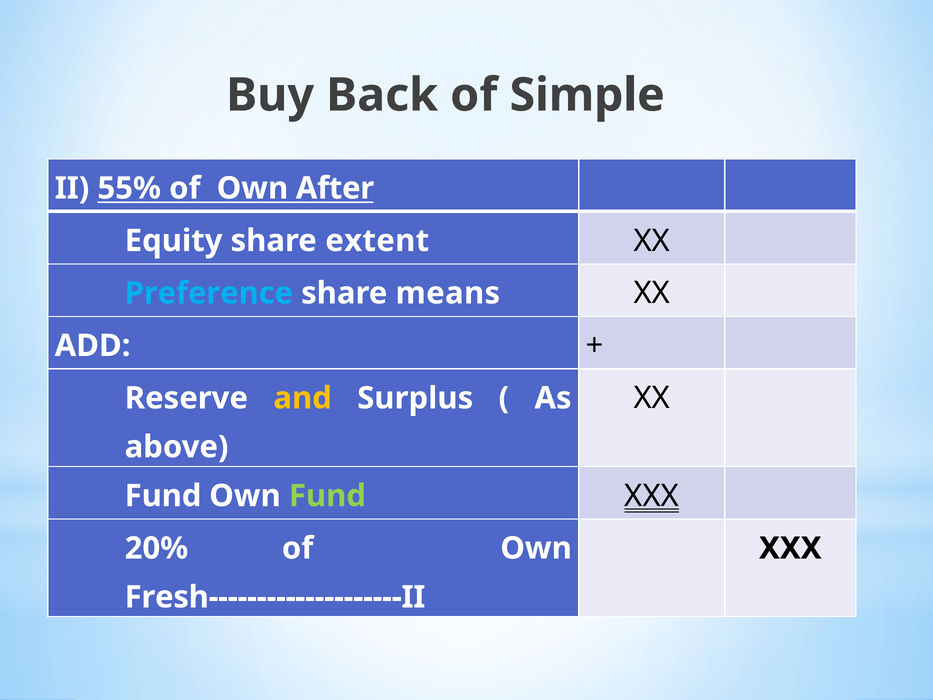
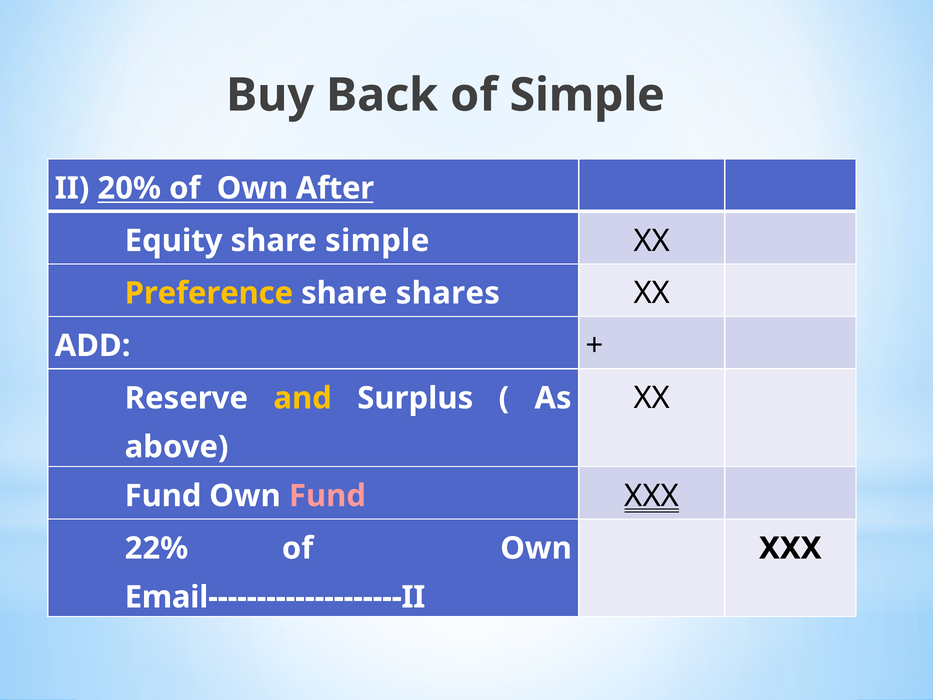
55%: 55% -> 20% (129, 188)
share extent: extent -> simple (377, 241)
Preference colour: light blue -> yellow (209, 293)
means: means -> shares (448, 293)
Fund colour: light green -> pink (327, 496)
20%: 20% -> 22% (156, 548)
Fresh--------------------II: Fresh--------------------II -> Email--------------------II (275, 597)
